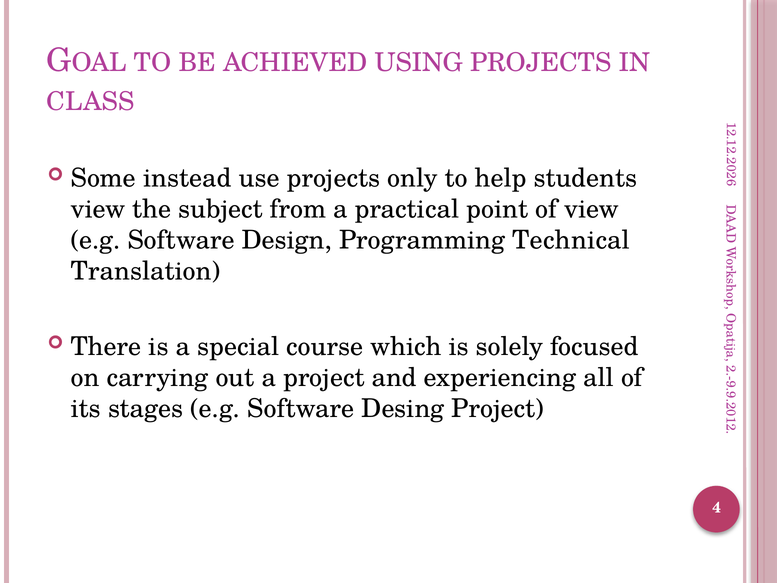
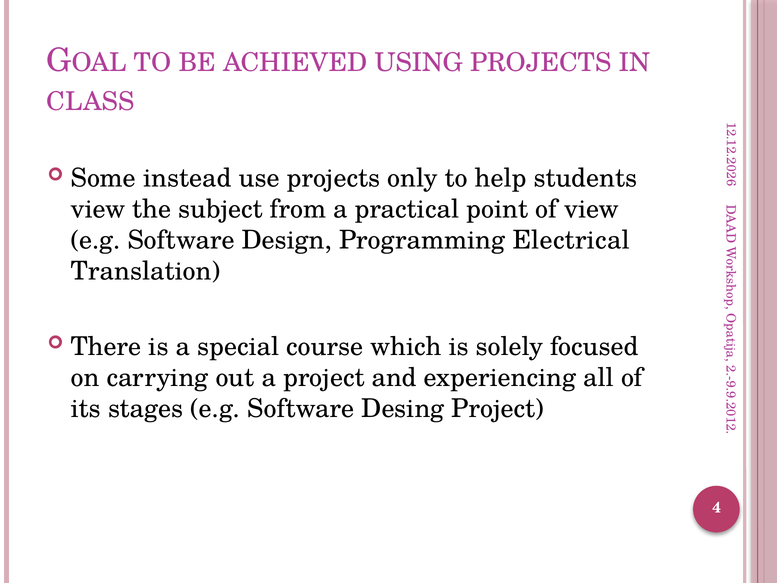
Technical: Technical -> Electrical (571, 240)
